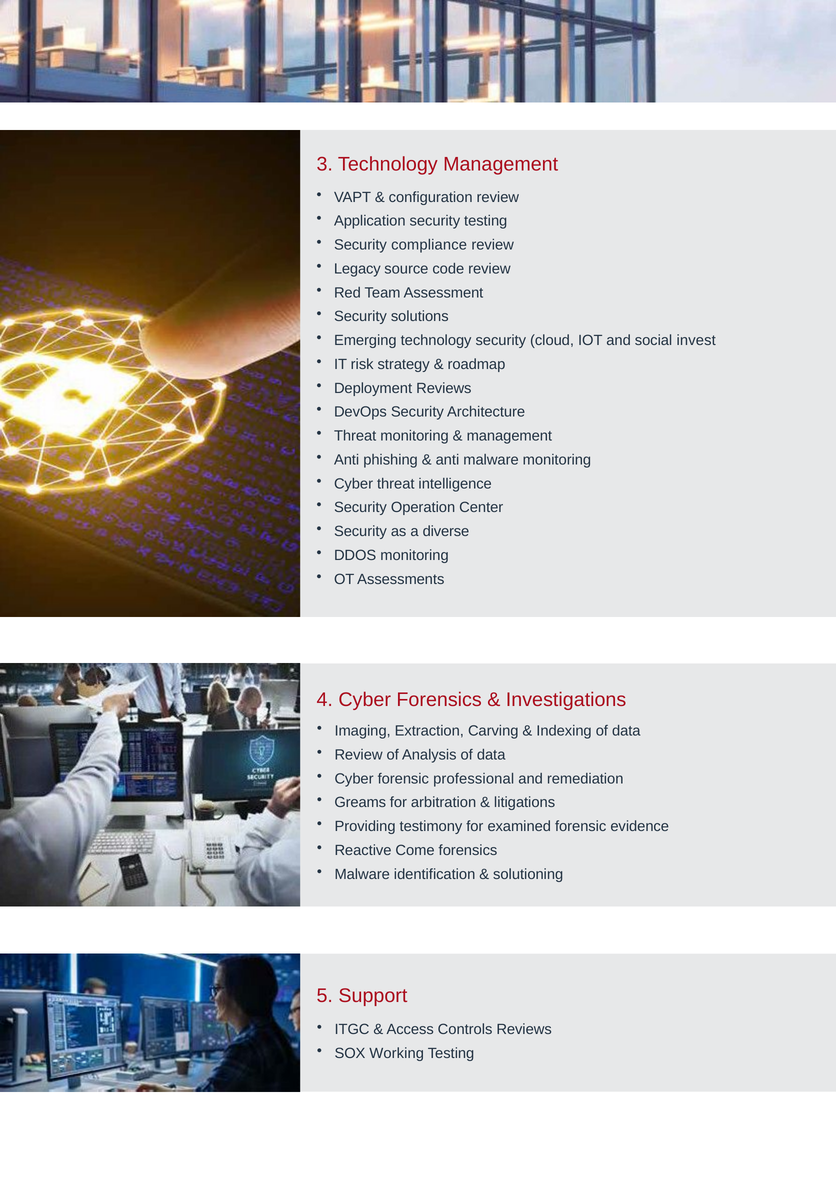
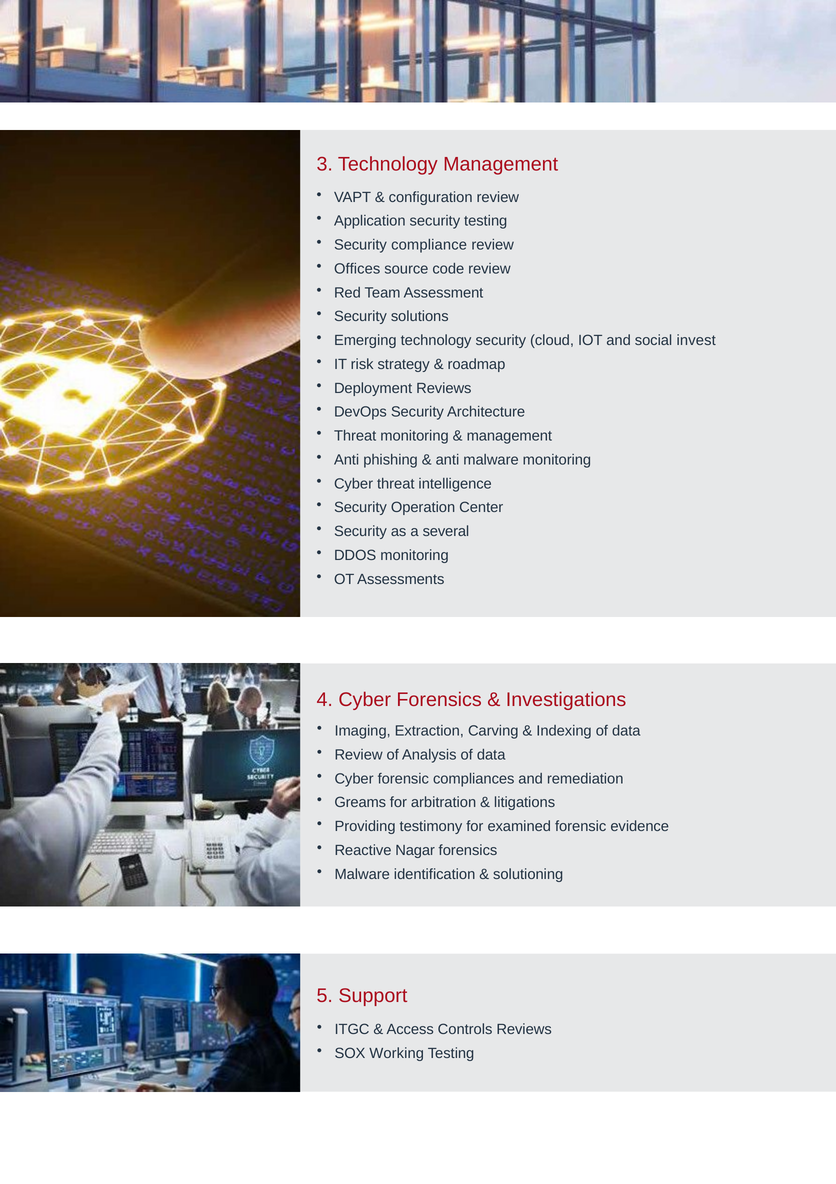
Legacy: Legacy -> Offices (357, 269)
diverse: diverse -> several (446, 531)
professional: professional -> compliances (474, 778)
Come: Come -> Nagar (415, 850)
